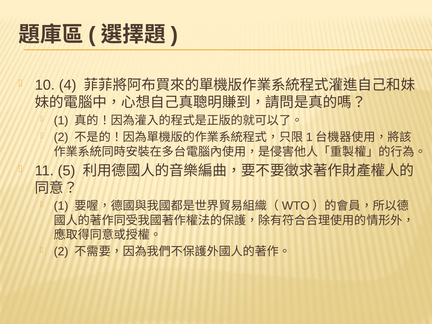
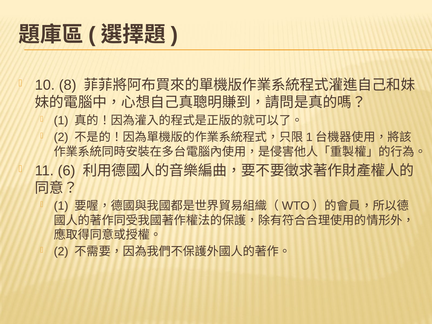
4: 4 -> 8 (68, 85)
5: 5 -> 6 (67, 171)
